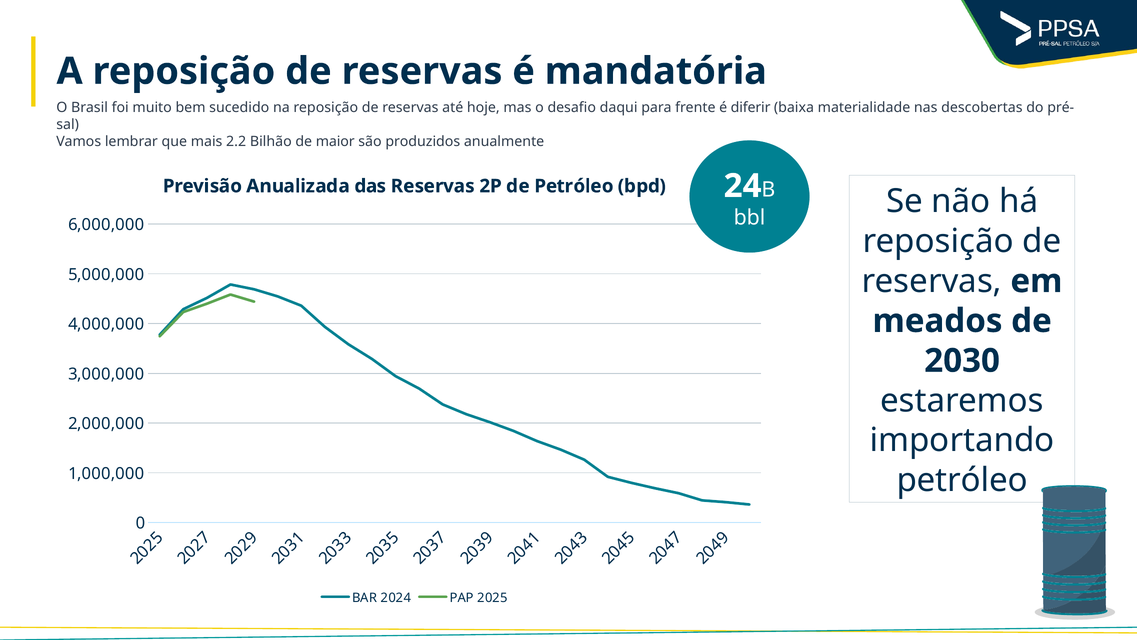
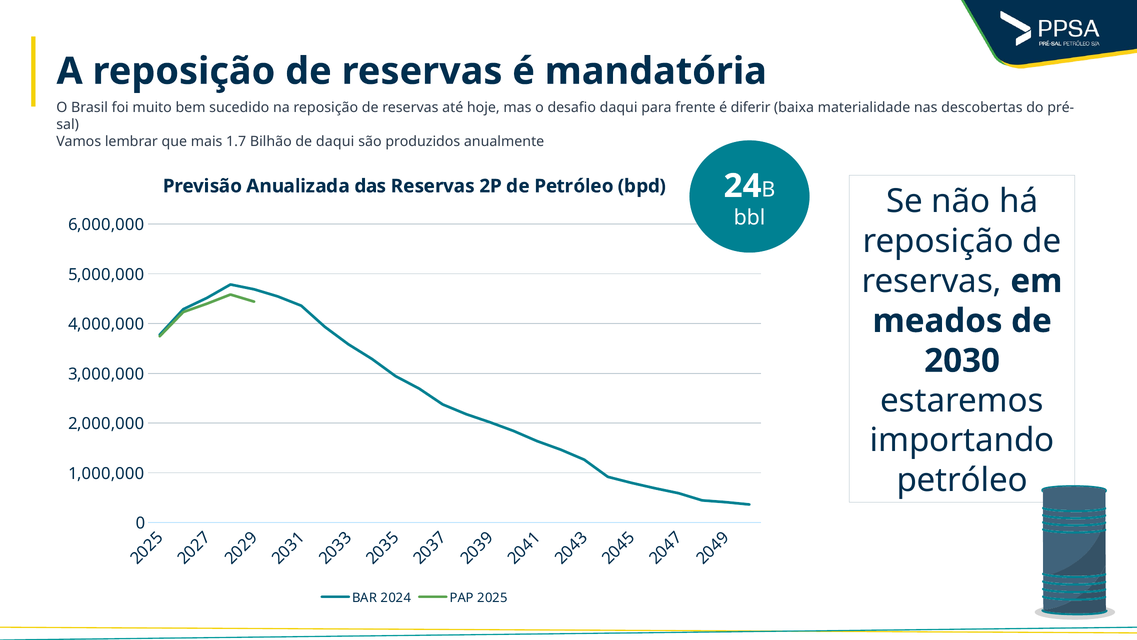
2.2: 2.2 -> 1.7 (236, 141)
de maior: maior -> daqui (335, 141)
